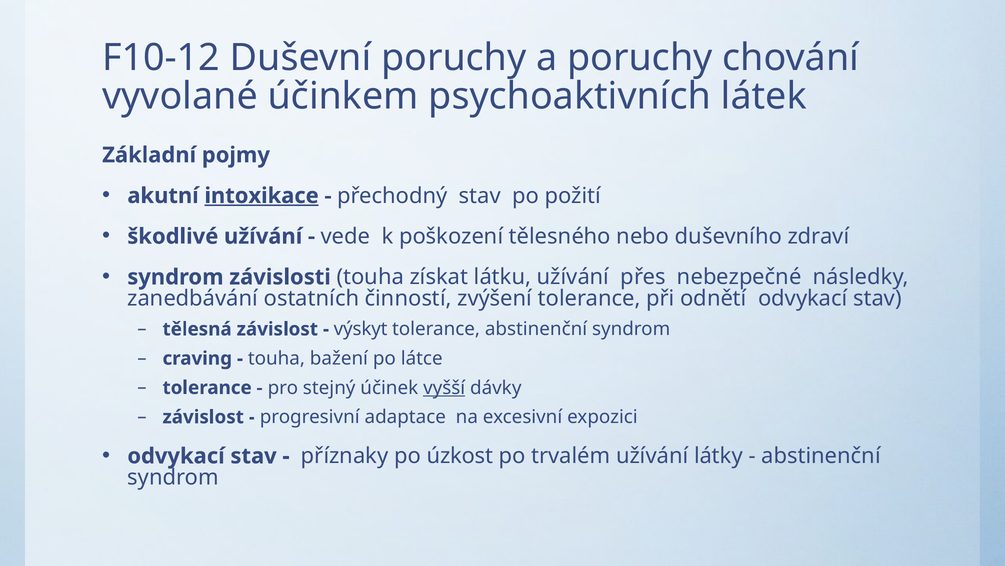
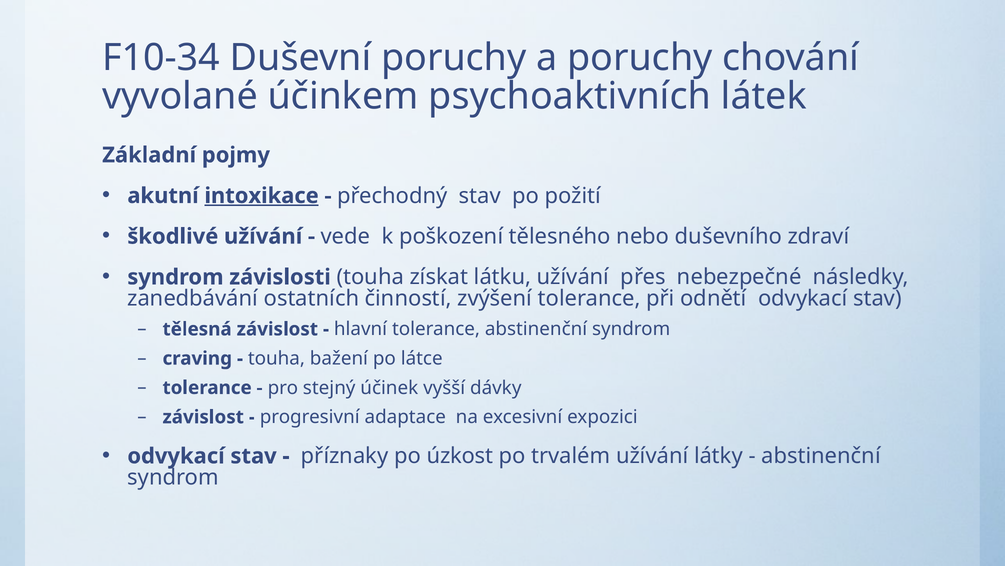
F10-12: F10-12 -> F10-34 (161, 58)
výskyt: výskyt -> hlavní (361, 329)
vyšší underline: present -> none (444, 387)
